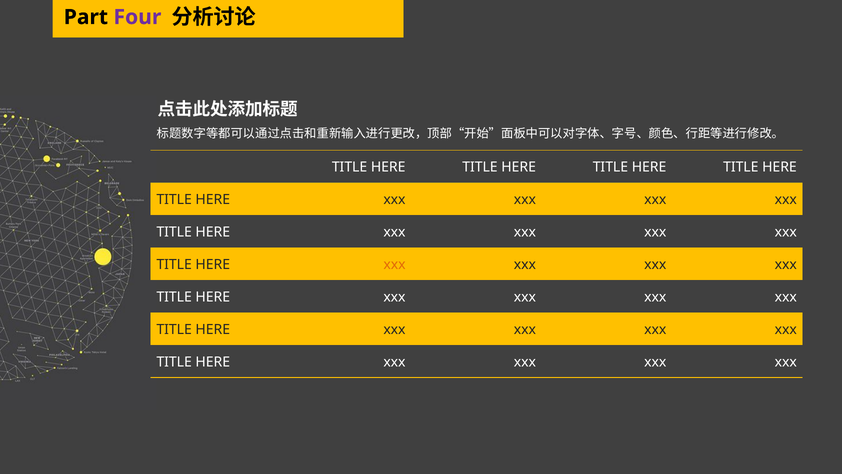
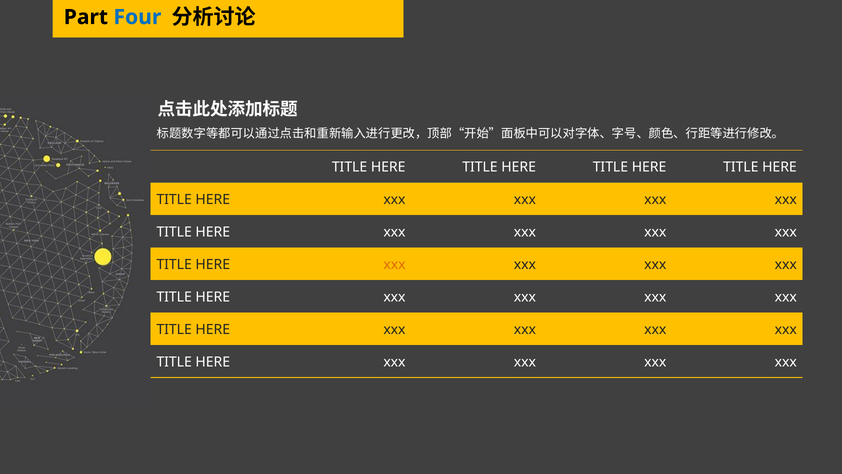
Four colour: purple -> blue (137, 17)
